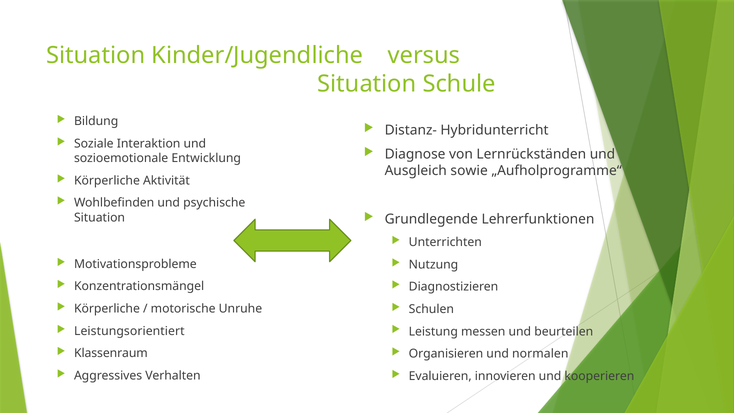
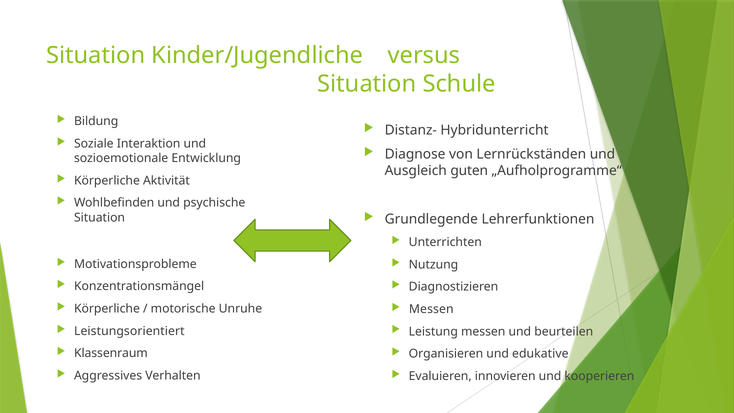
sowie: sowie -> guten (469, 171)
Schulen: Schulen -> Messen (431, 309)
normalen: normalen -> edukative (540, 354)
